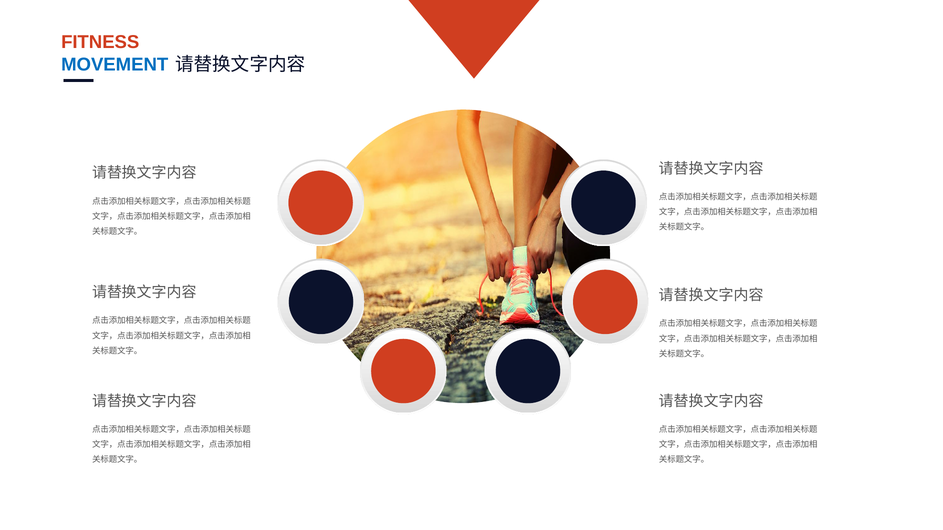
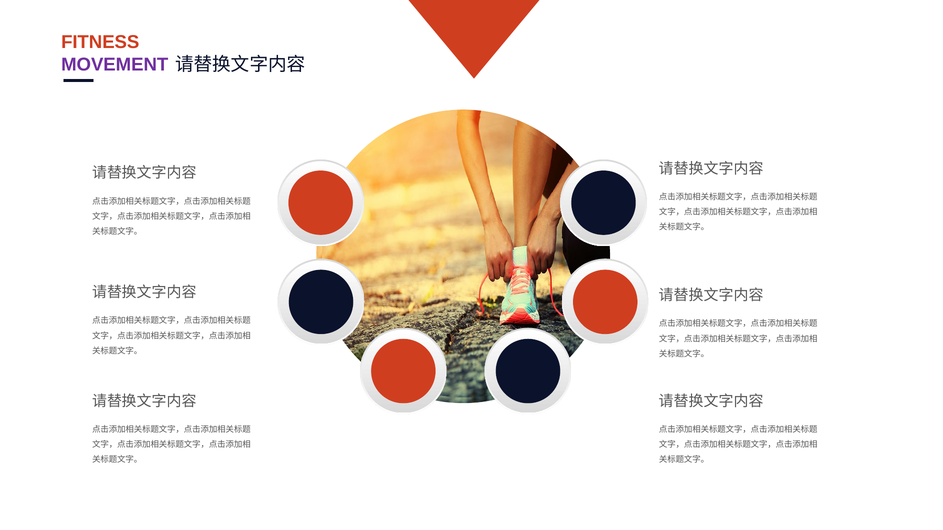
MOVEMENT colour: blue -> purple (115, 65)
